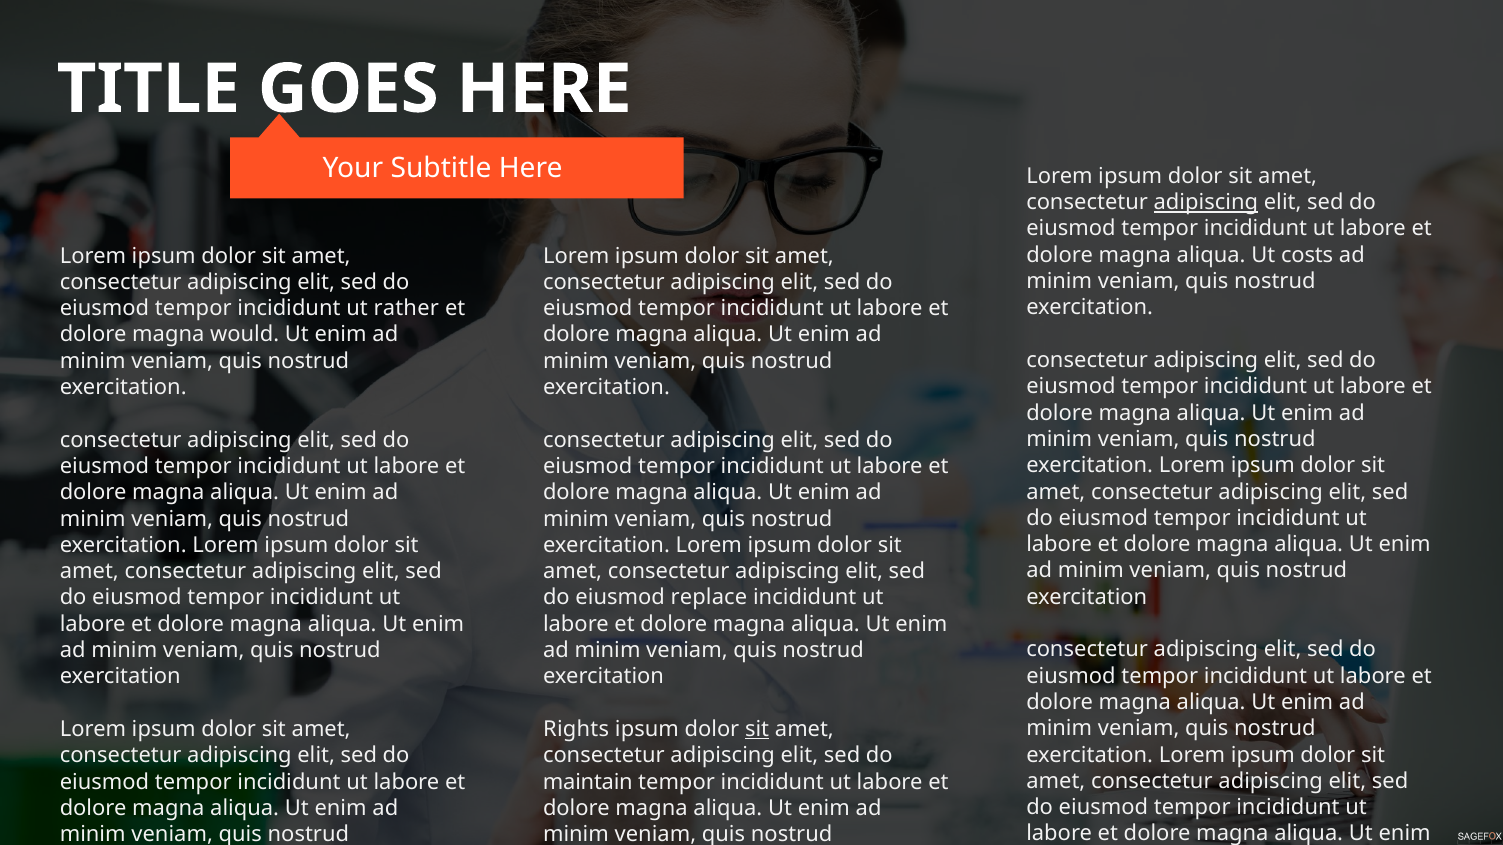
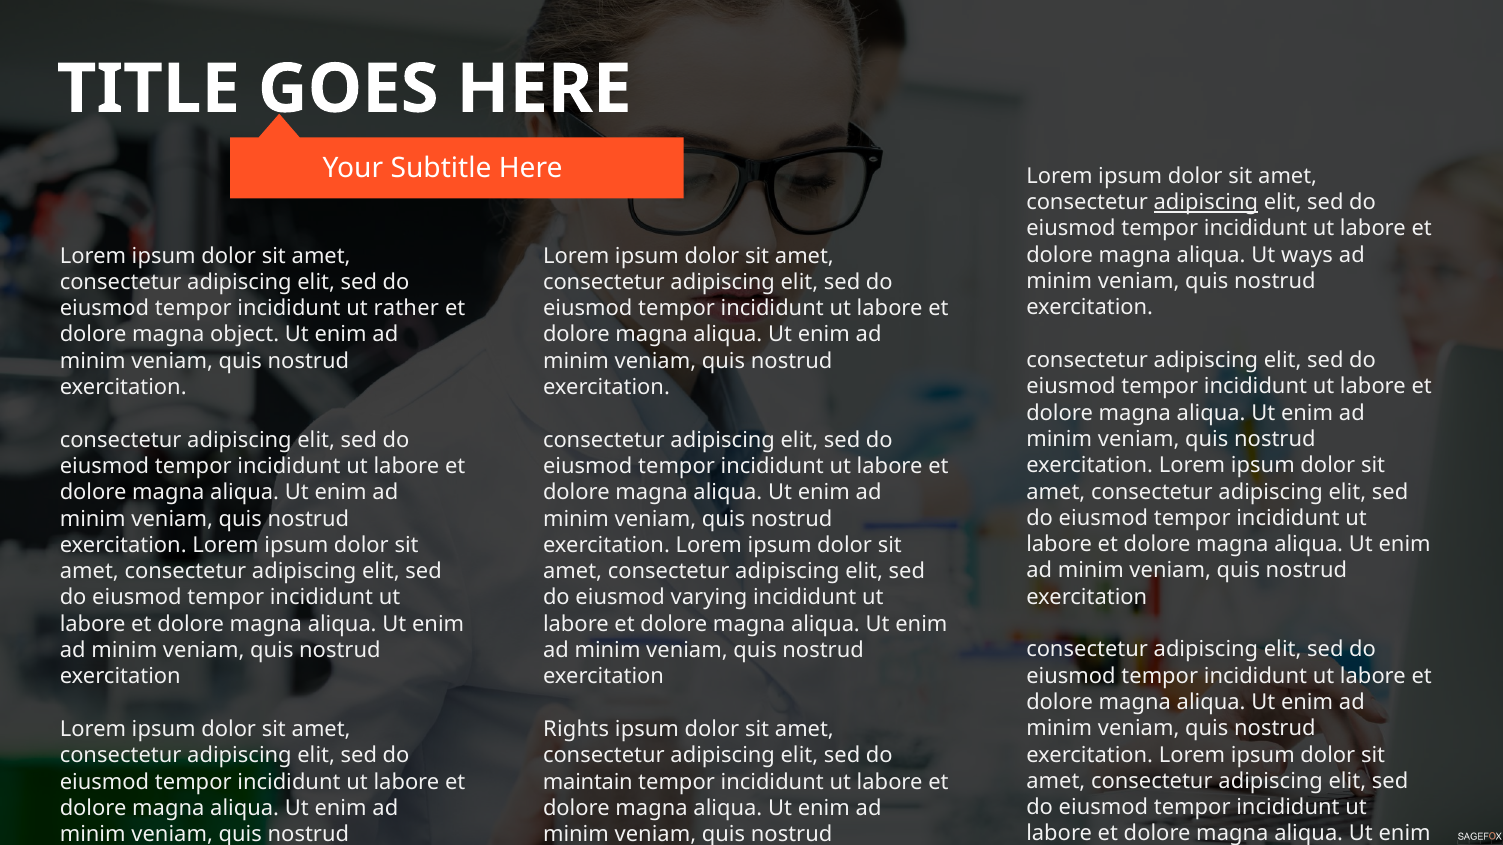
costs: costs -> ways (1307, 255)
would: would -> object (245, 335)
replace: replace -> varying (709, 598)
sit underline: present -> none (757, 730)
